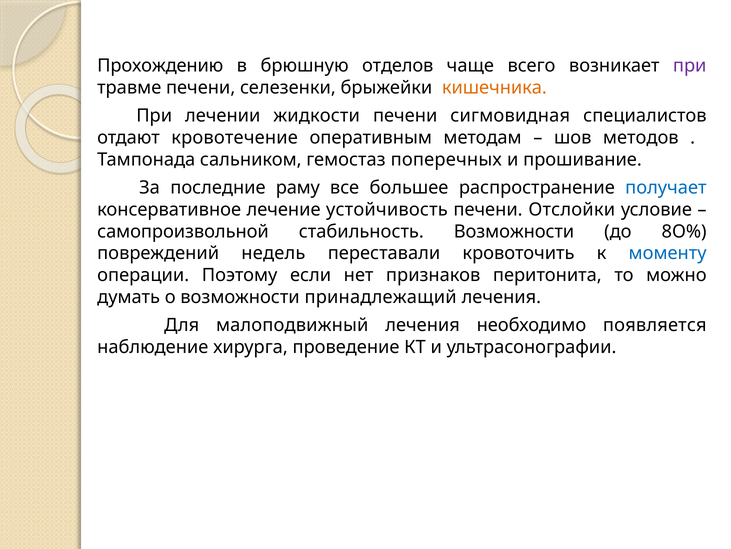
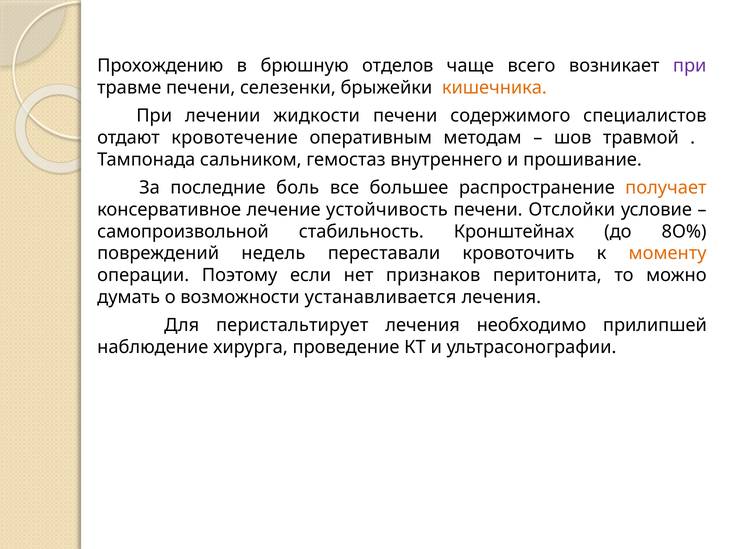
сигмовидная: сигмовидная -> содержимого (510, 115)
методов: методов -> травмой (641, 137)
поперечных: поперечных -> внутреннего (446, 159)
раму: раму -> боль (298, 187)
получает colour: blue -> orange (666, 187)
стабильность Возможности: Возможности -> Кронштейнах (514, 231)
моменту colour: blue -> orange (668, 253)
принадлежащий: принадлежащий -> устанавливается (381, 297)
малоподвижный: малоподвижный -> перистальтирует (292, 325)
появляется: появляется -> прилипшей (655, 325)
